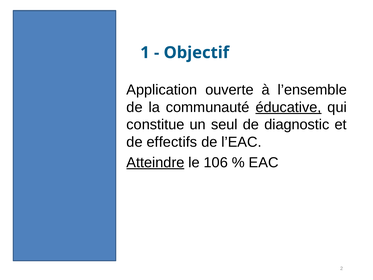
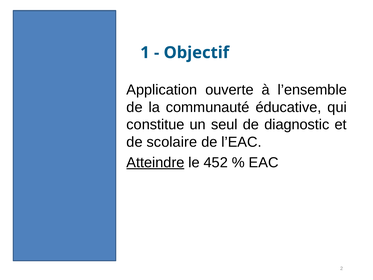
éducative underline: present -> none (289, 107)
effectifs: effectifs -> scolaire (172, 142)
106: 106 -> 452 (216, 162)
